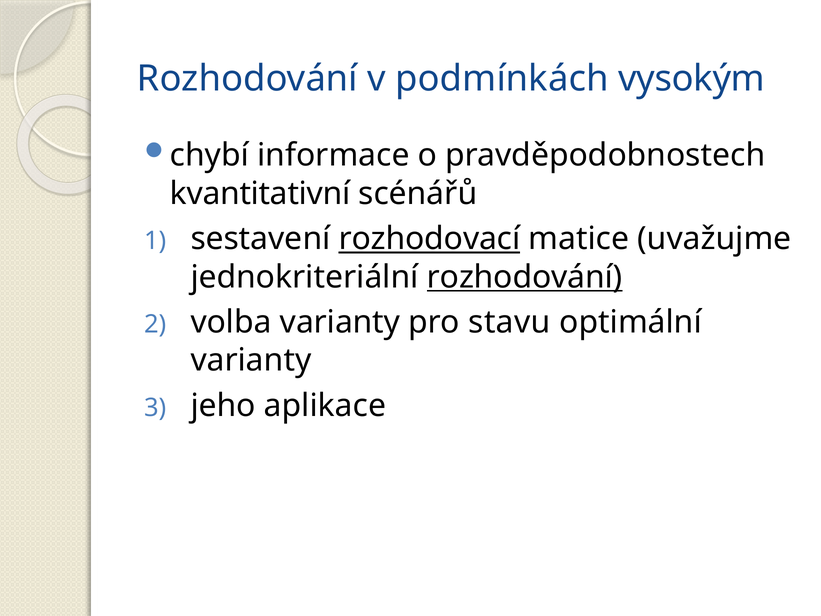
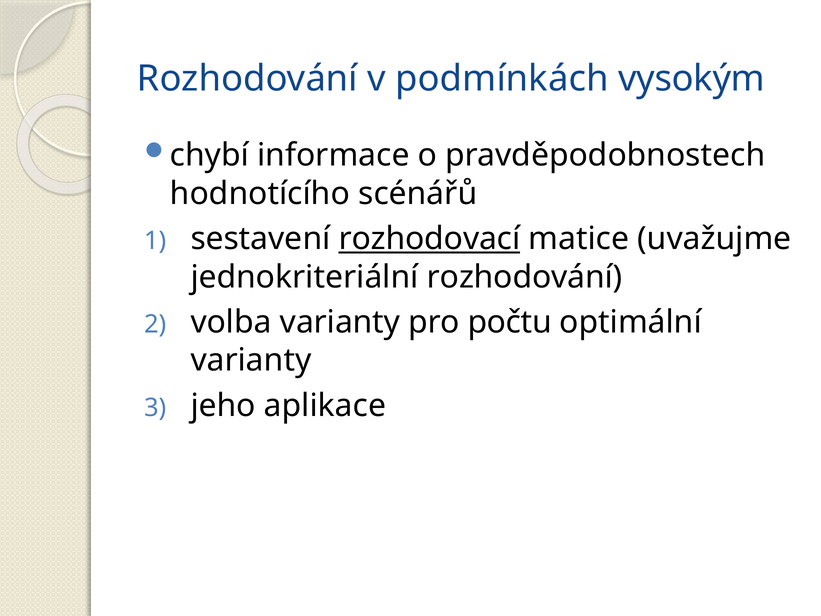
kvantitativní: kvantitativní -> hodnotícího (260, 194)
rozhodování underline: present -> none (525, 277)
stavu: stavu -> počtu (510, 322)
